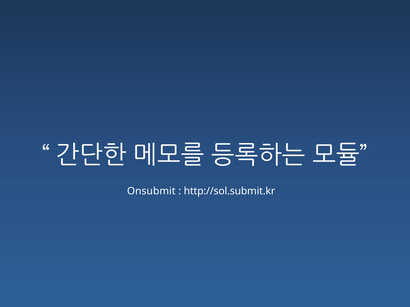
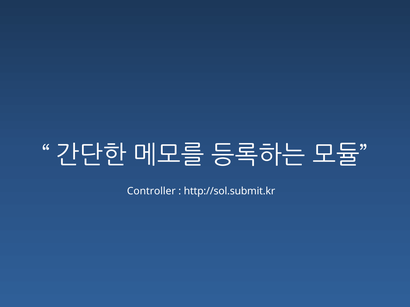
Onsubmit: Onsubmit -> Controller (151, 191)
